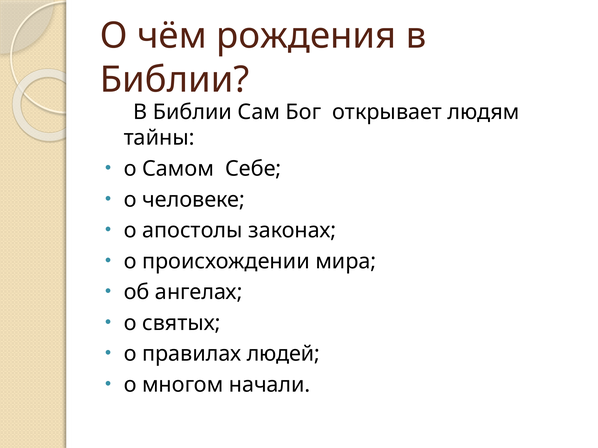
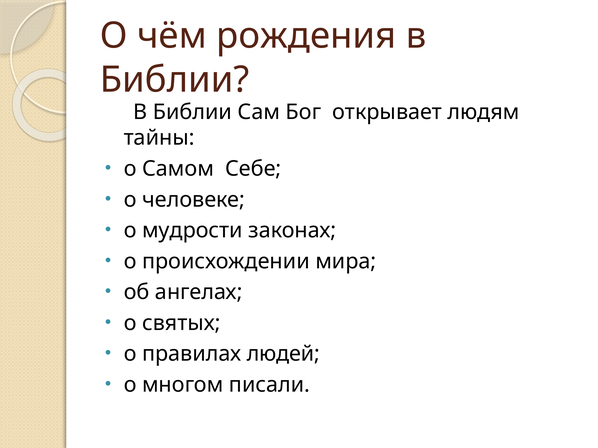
апостолы: апостолы -> мудрости (192, 231)
начали: начали -> писали (269, 385)
